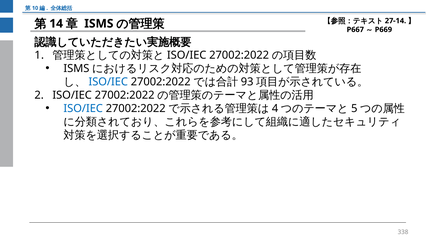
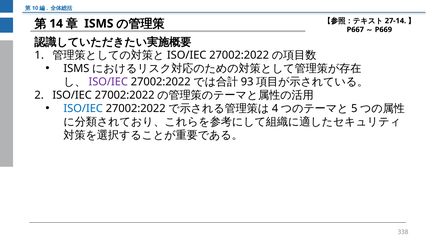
ISO/IEC colour: blue -> purple (108, 82)
